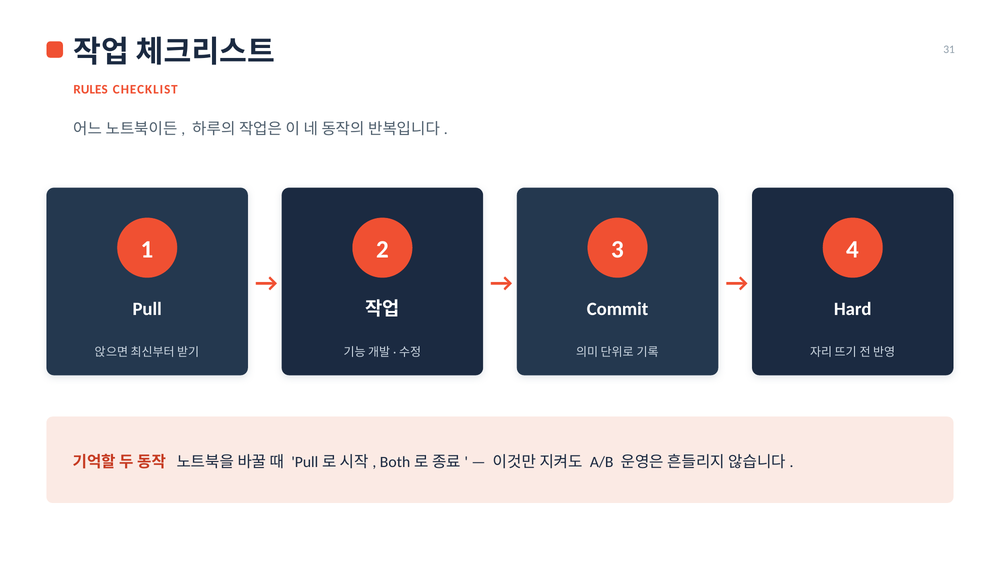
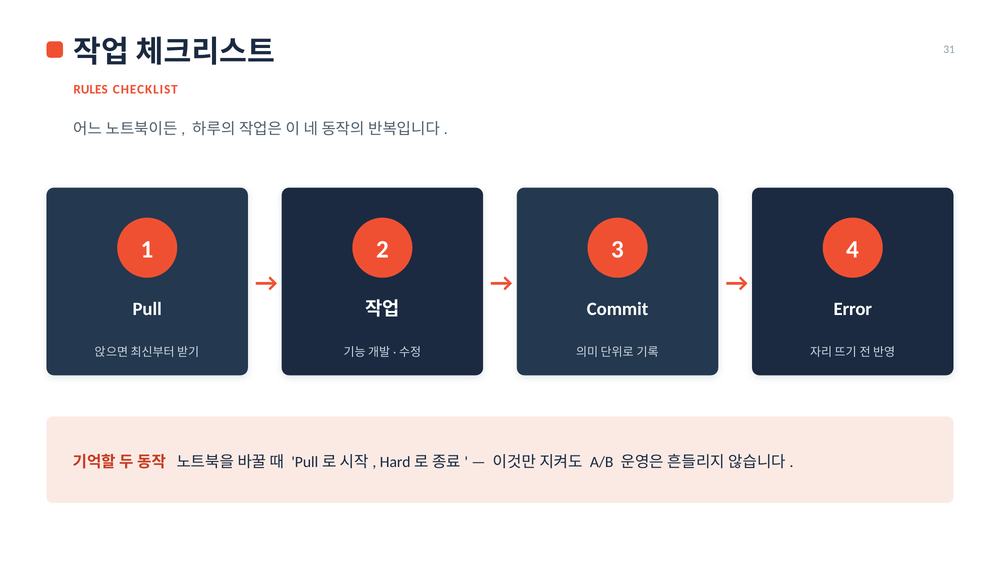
Hard: Hard -> Error (853, 309)
Both: Both -> Hard (395, 461)
